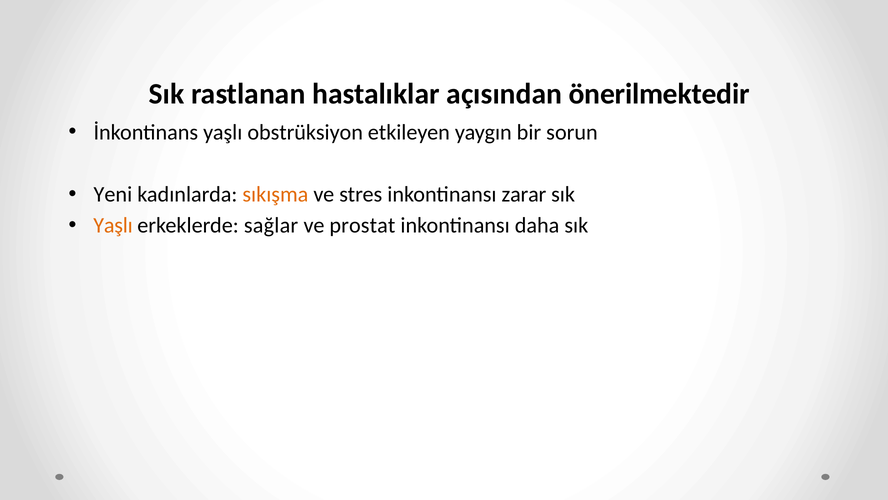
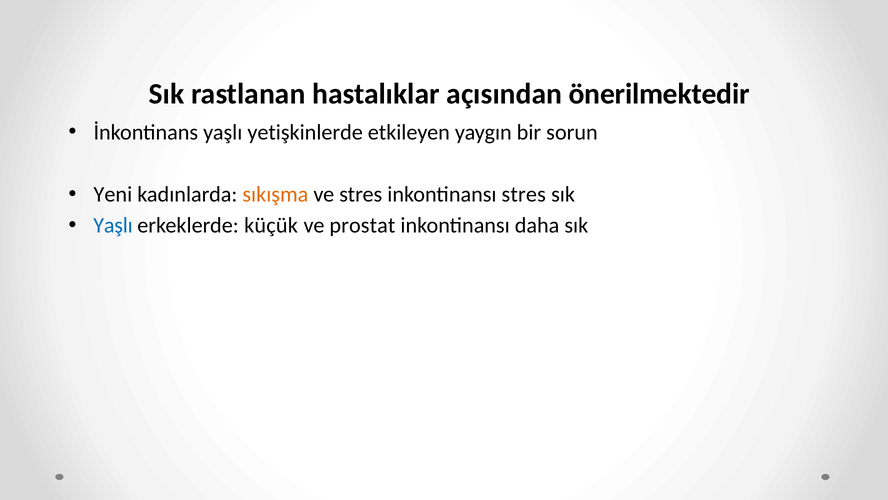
obstrüksiyon: obstrüksiyon -> yetişkinlerde (305, 132)
inkontinansı zarar: zarar -> stres (524, 194)
Yaşlı colour: orange -> blue (113, 225)
sağlar: sağlar -> küçük (271, 225)
